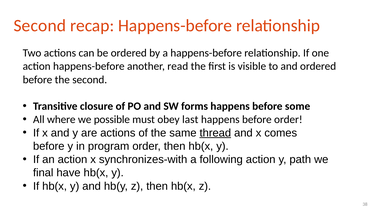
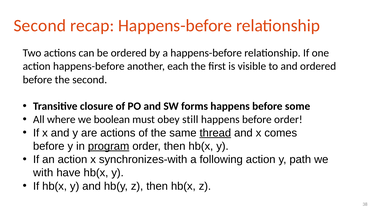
read: read -> each (178, 66)
possible: possible -> boolean (112, 120)
last: last -> still (190, 120)
program underline: none -> present (109, 146)
final: final -> with (43, 173)
